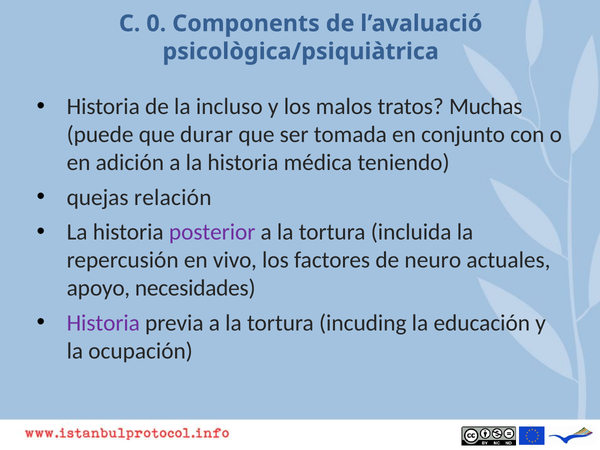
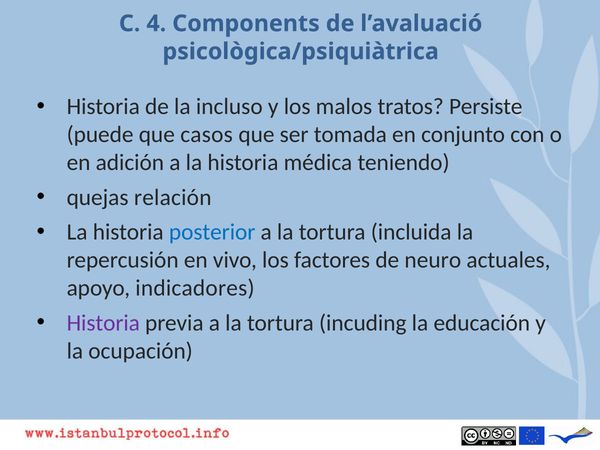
0: 0 -> 4 (156, 24)
Muchas: Muchas -> Persiste (486, 107)
durar: durar -> casos (207, 135)
posterior colour: purple -> blue (212, 232)
necesidades: necesidades -> indicadores (195, 288)
